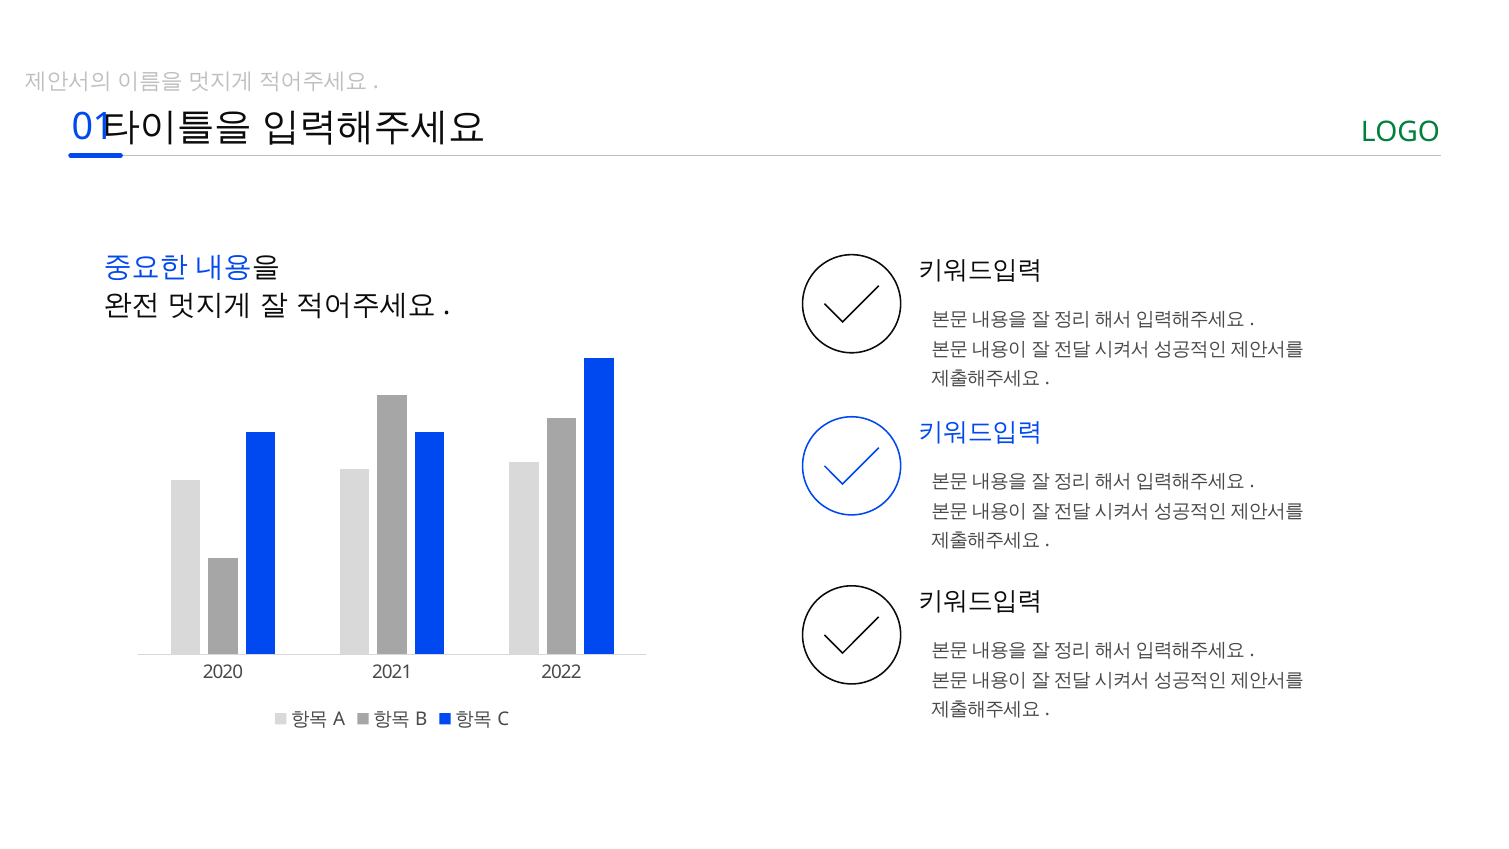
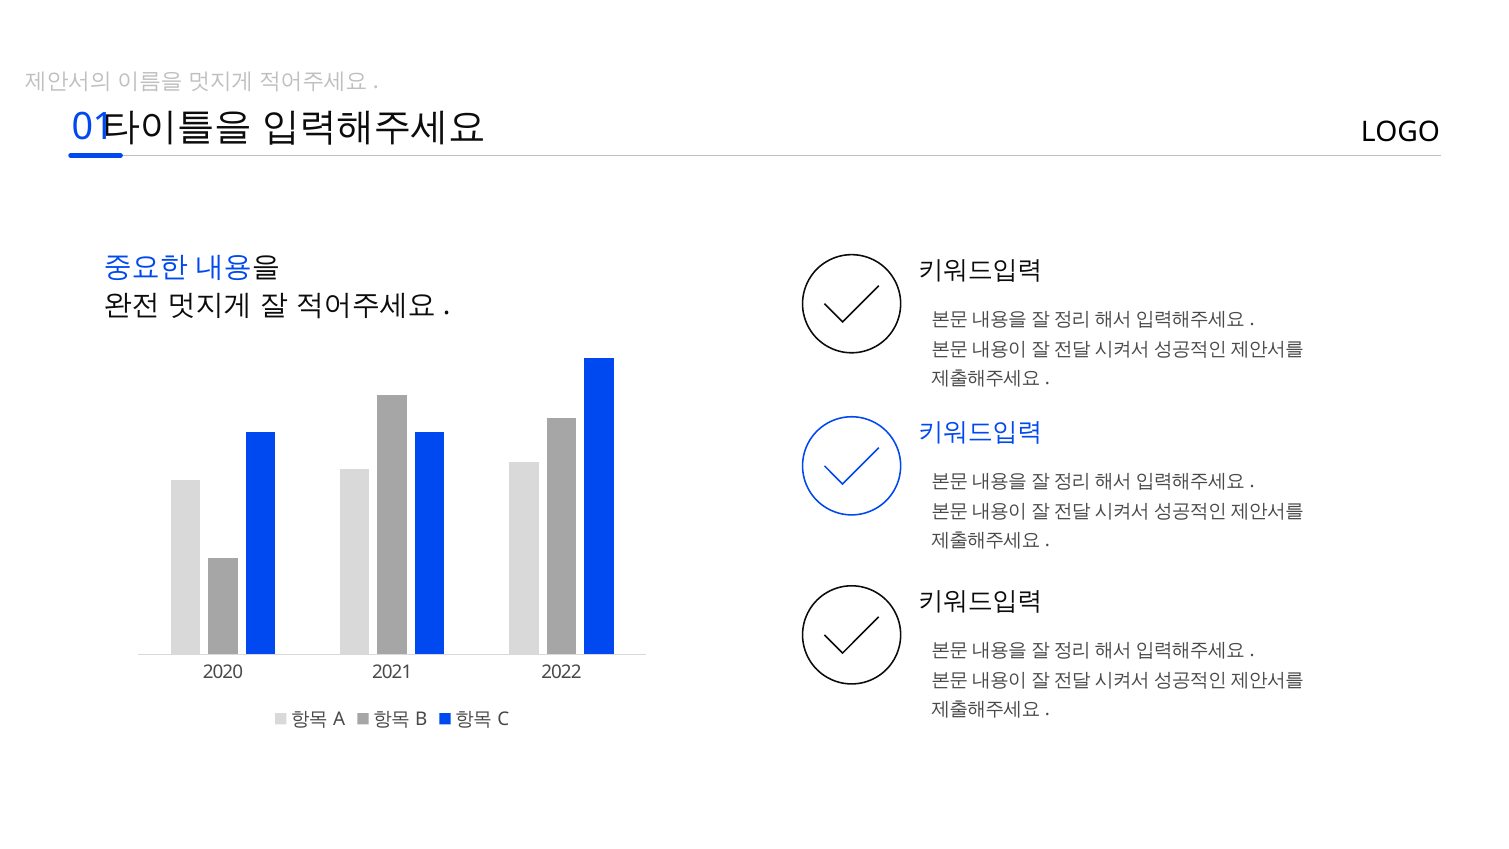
LOGO colour: green -> black (1400, 132)
